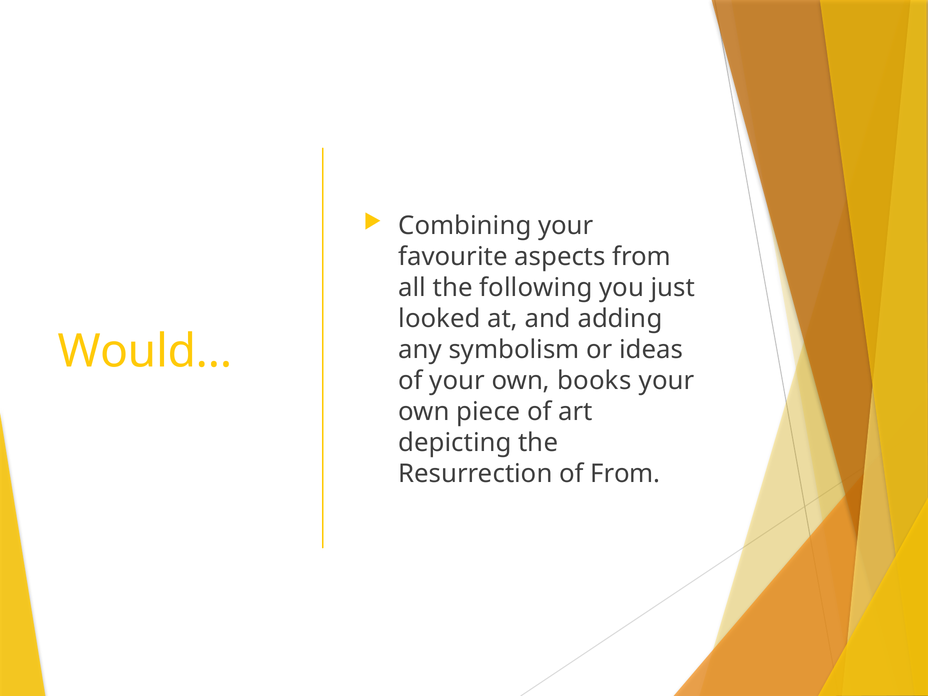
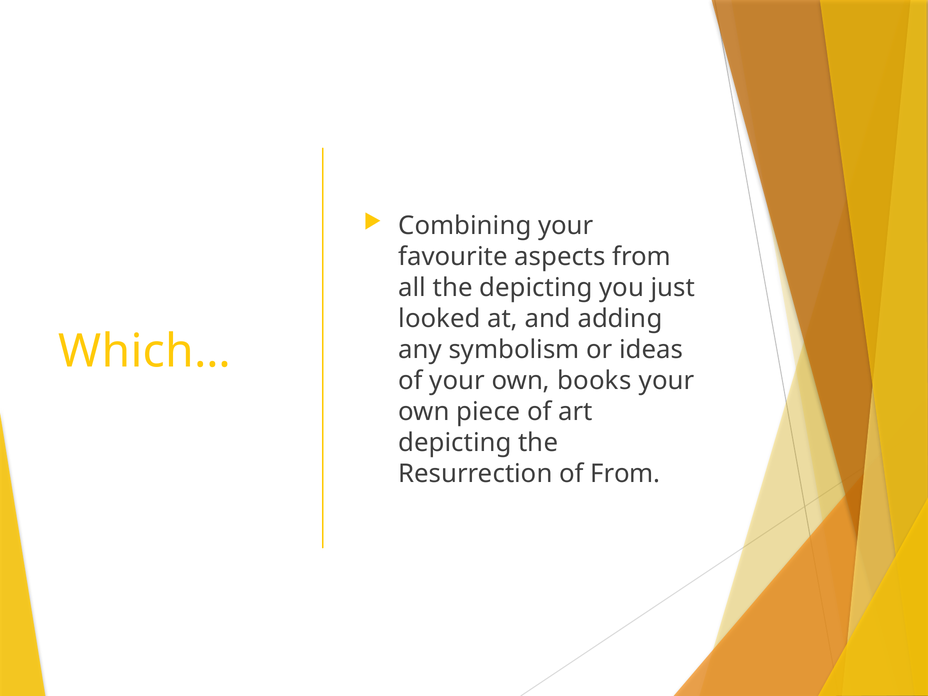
the following: following -> depicting (536, 288)
Would…: Would… -> Which… (145, 351)
